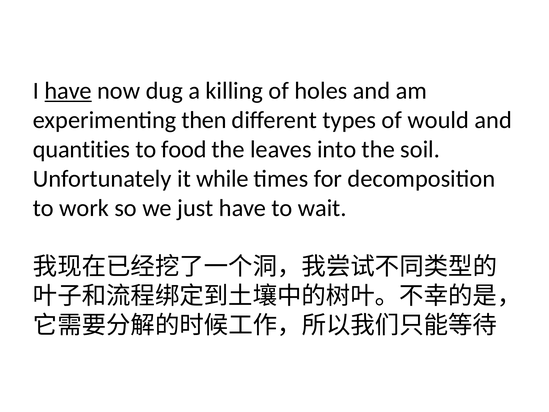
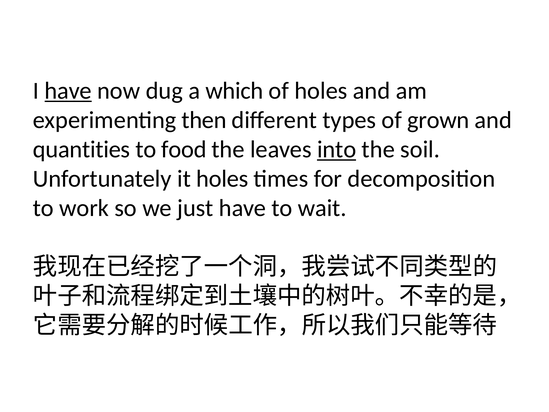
killing: killing -> which (234, 91)
would: would -> grown (438, 120)
into underline: none -> present (337, 149)
it while: while -> holes (222, 179)
